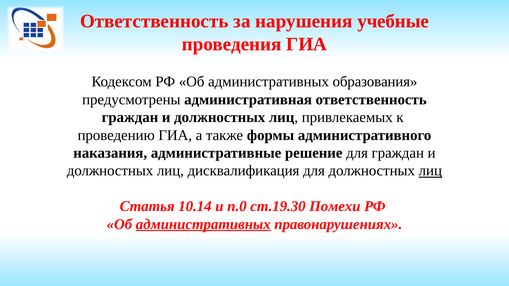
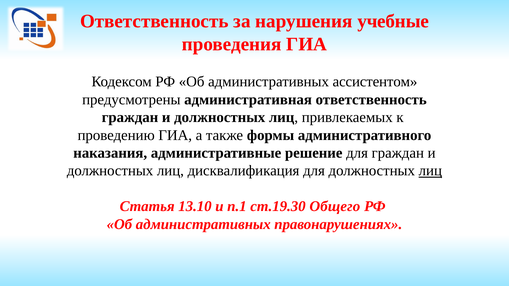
образования: образования -> ассистентом (375, 82)
10.14: 10.14 -> 13.10 (195, 207)
п.0: п.0 -> п.1 (237, 207)
Помехи: Помехи -> Общего (335, 207)
административных underline: present -> none (203, 224)
